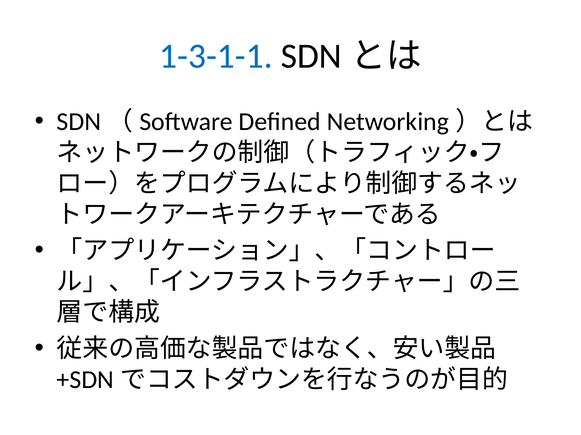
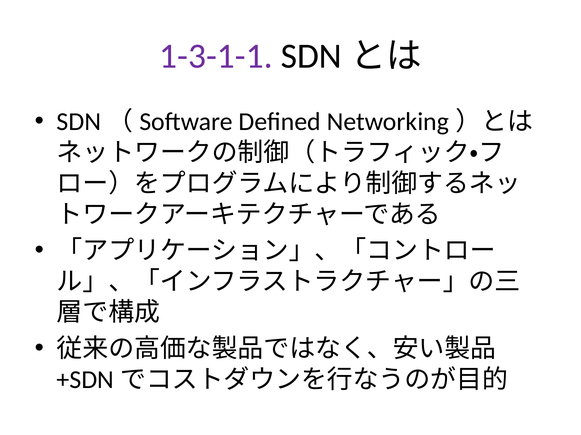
1-3-1-1 colour: blue -> purple (216, 56)
